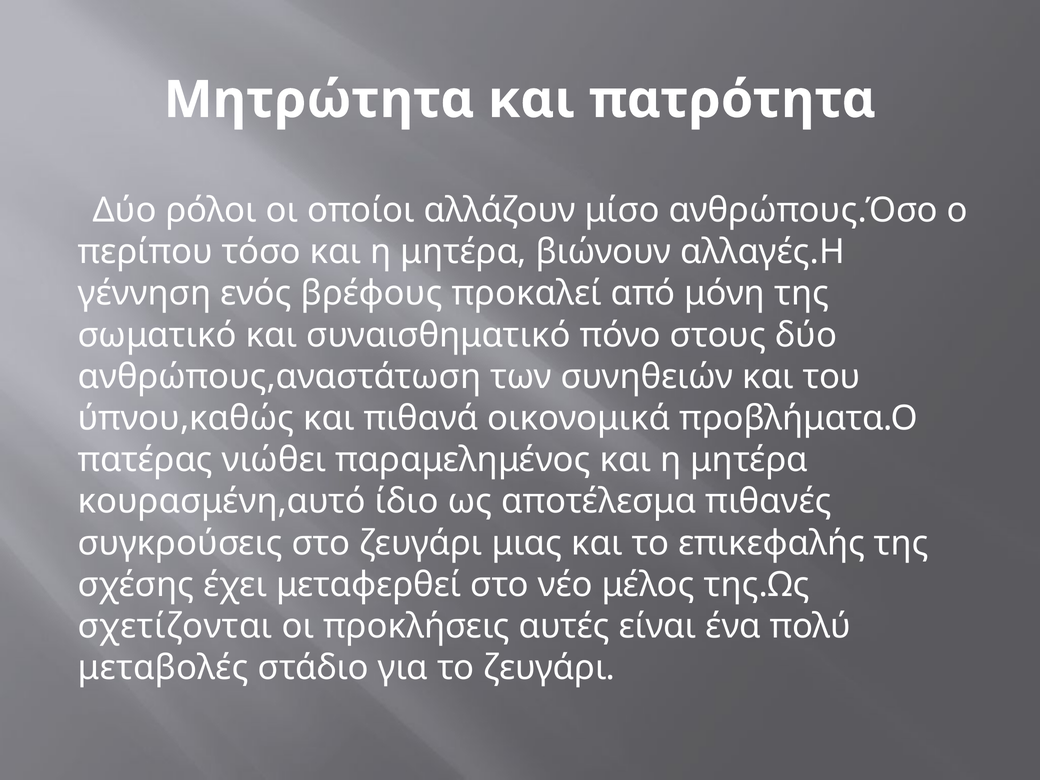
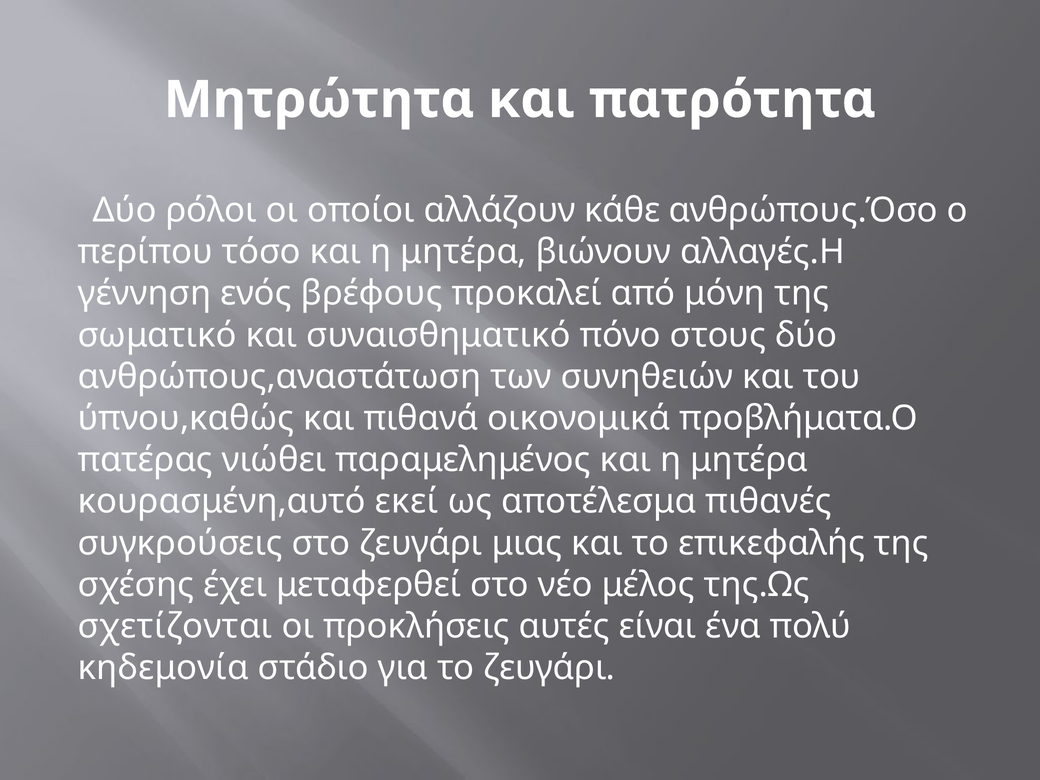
μίσο: μίσο -> κάθε (622, 210)
ίδιο: ίδιο -> εκεί (407, 502)
μεταβολές: μεταβολές -> κηδεμονία (163, 668)
